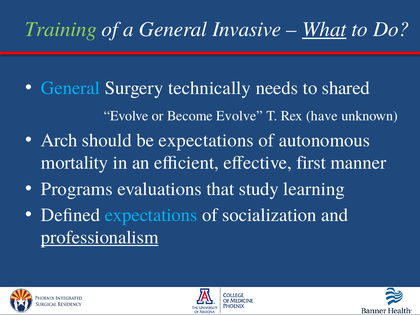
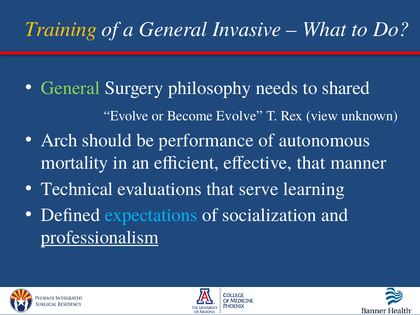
Training colour: light green -> yellow (61, 29)
What underline: present -> none (324, 29)
General colour: light blue -> light green (70, 88)
technically: technically -> philosophy (210, 88)
have: have -> view (322, 116)
be expectations: expectations -> performance (206, 140)
effective first: first -> that (311, 163)
Programs: Programs -> Technical (77, 189)
study: study -> serve (259, 189)
